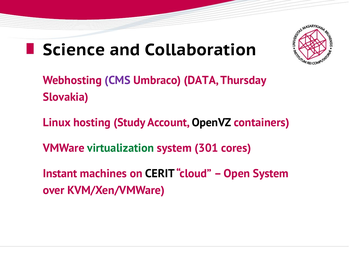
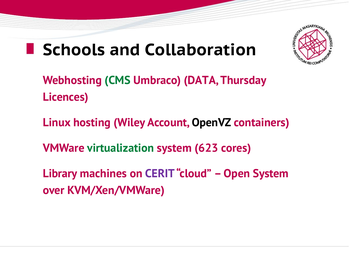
Science: Science -> Schools (74, 50)
CMS colour: purple -> green (118, 80)
Slovakia: Slovakia -> Licences (66, 97)
Study: Study -> Wiley (129, 123)
301: 301 -> 623 (206, 148)
Instant: Instant -> Library (60, 174)
CERIT colour: black -> purple (160, 174)
